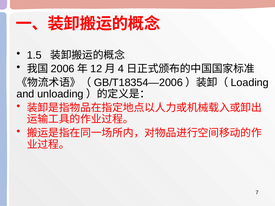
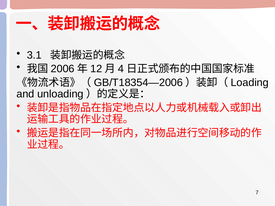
1.5: 1.5 -> 3.1 (34, 55)
